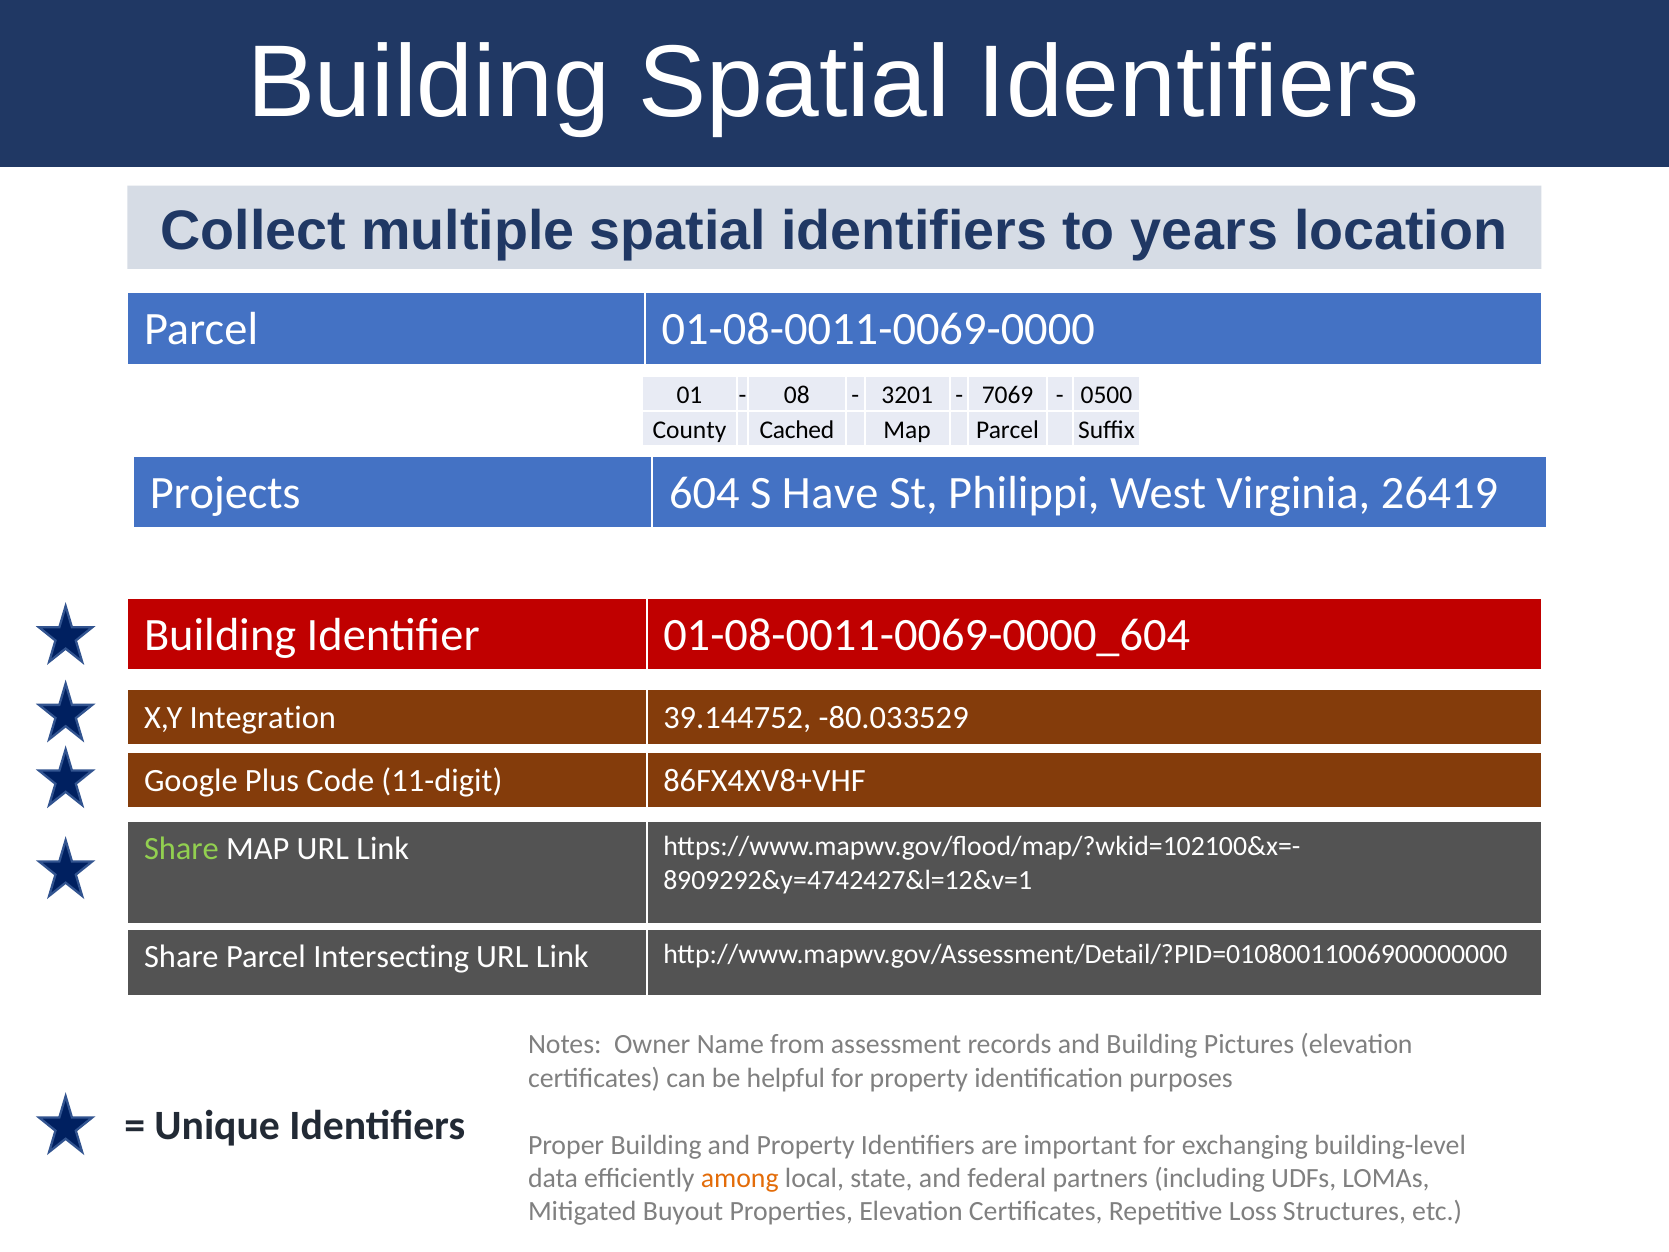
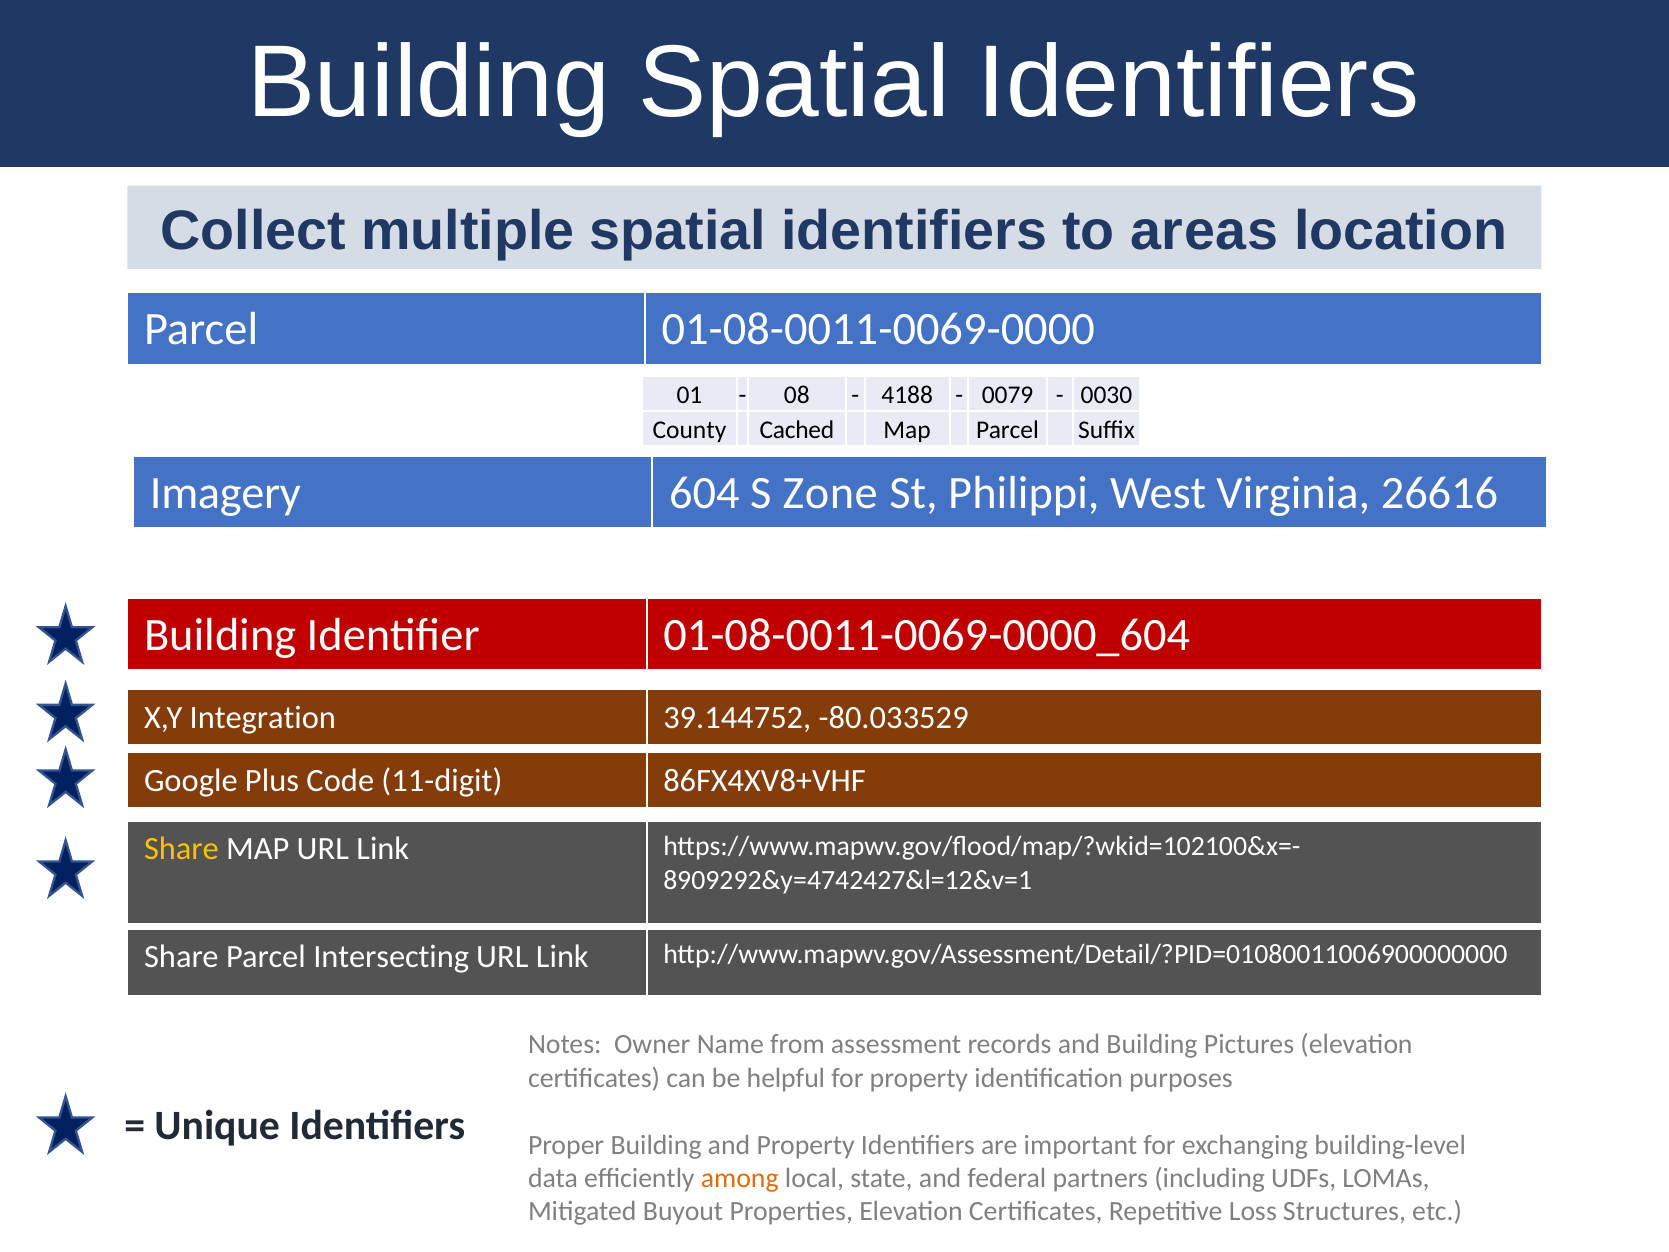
years: years -> areas (1204, 231)
3201: 3201 -> 4188 (907, 395)
7069: 7069 -> 0079 (1008, 395)
0500: 0500 -> 0030 (1106, 395)
Projects: Projects -> Imagery (225, 493)
Have: Have -> Zone (830, 493)
26419: 26419 -> 26616 (1439, 493)
Share colour: light green -> yellow (181, 849)
